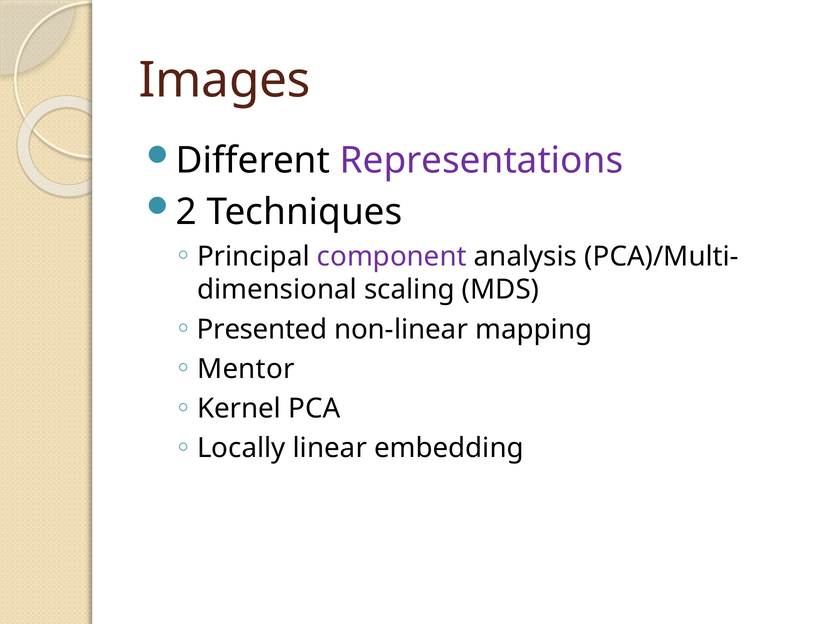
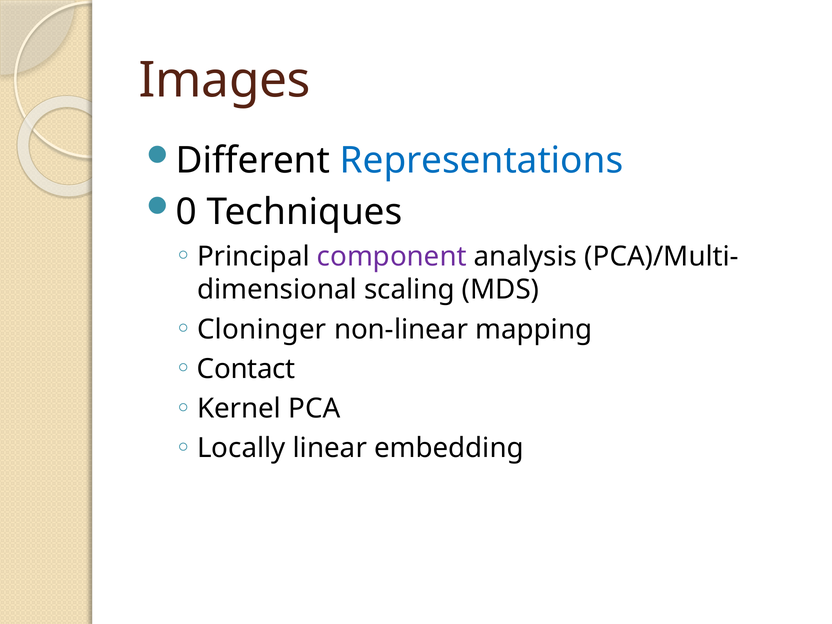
Representations colour: purple -> blue (482, 161)
2: 2 -> 0 (186, 212)
Presented: Presented -> Cloninger (262, 329)
Mentor: Mentor -> Contact (246, 369)
